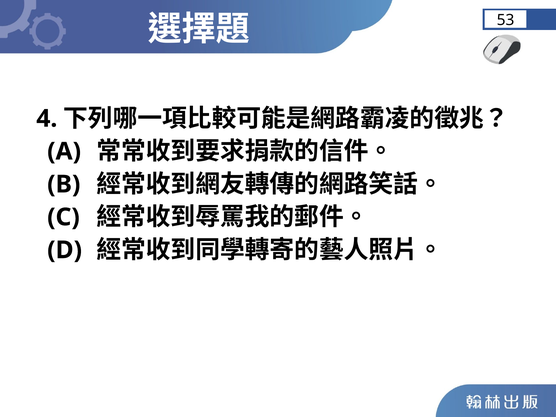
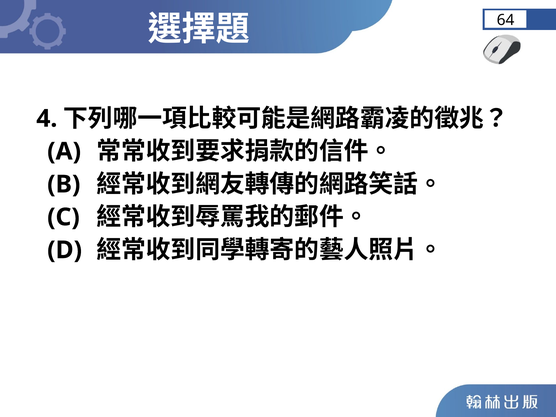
53: 53 -> 64 (506, 20)
